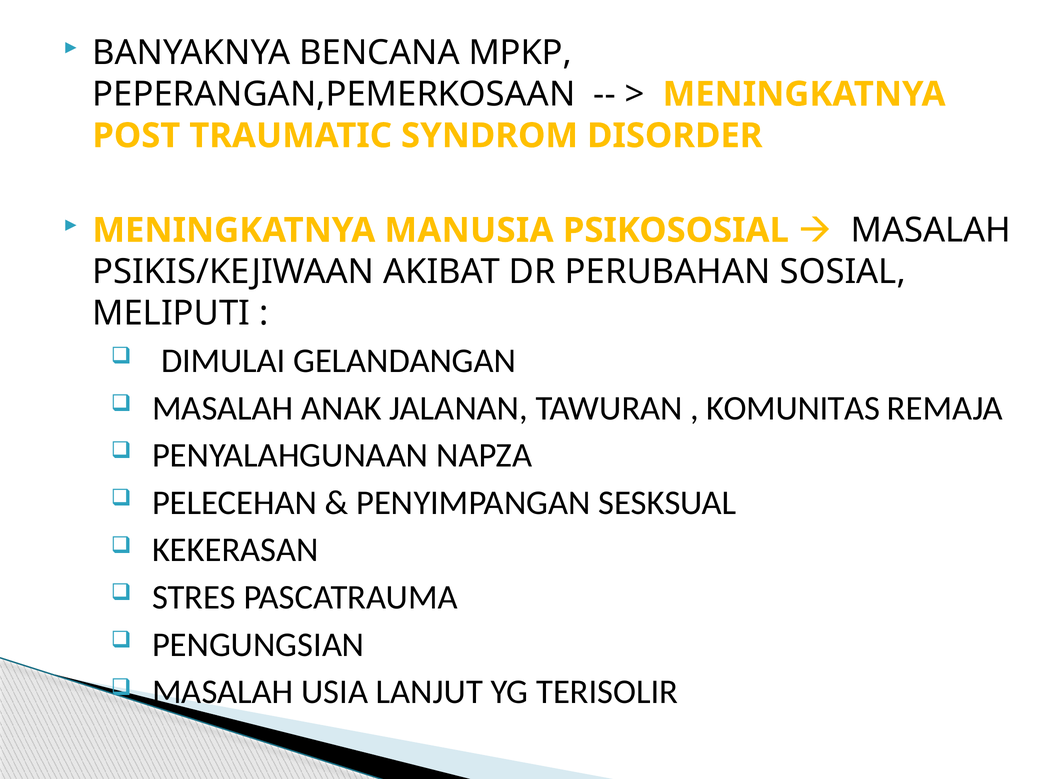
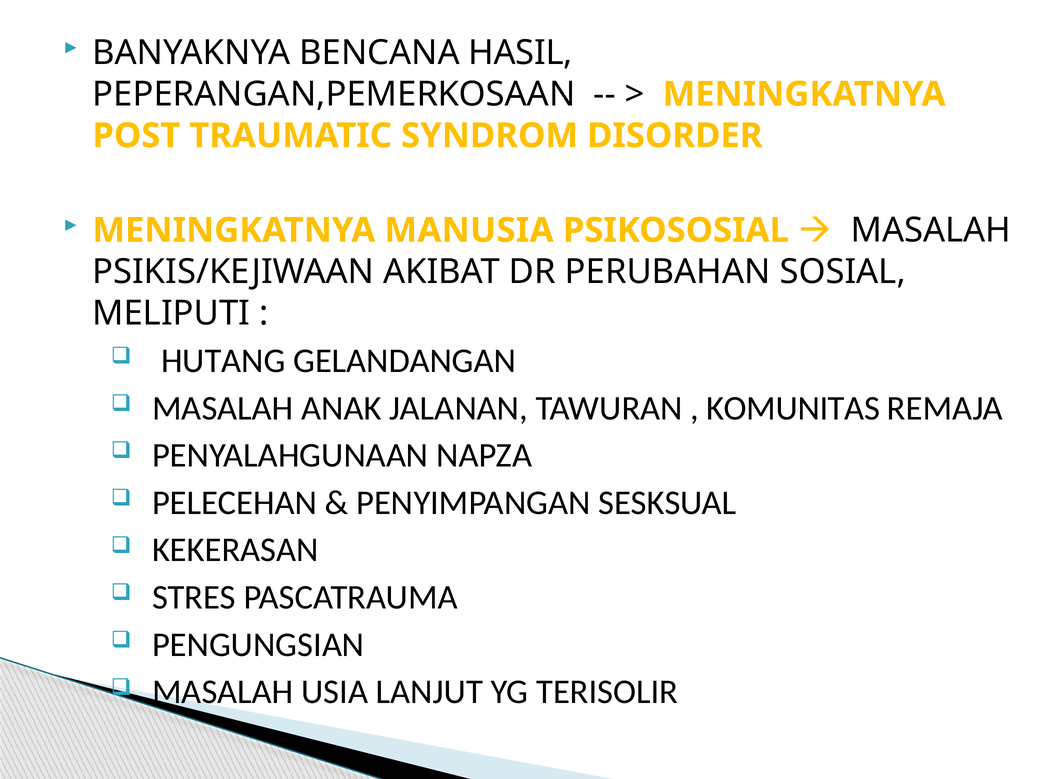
MPKP: MPKP -> HASIL (520, 53)
DIMULAI: DIMULAI -> HUTANG (223, 361)
